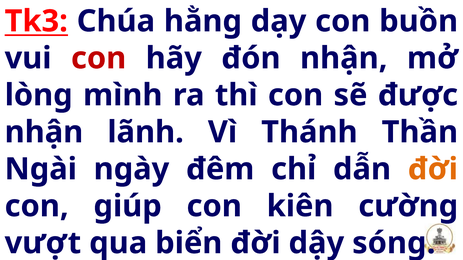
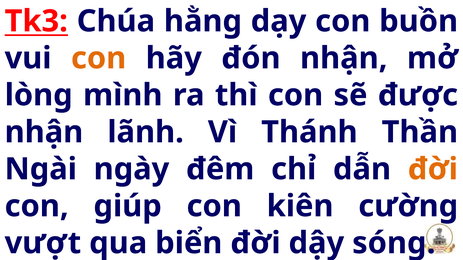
con colour: red -> orange (99, 58)
